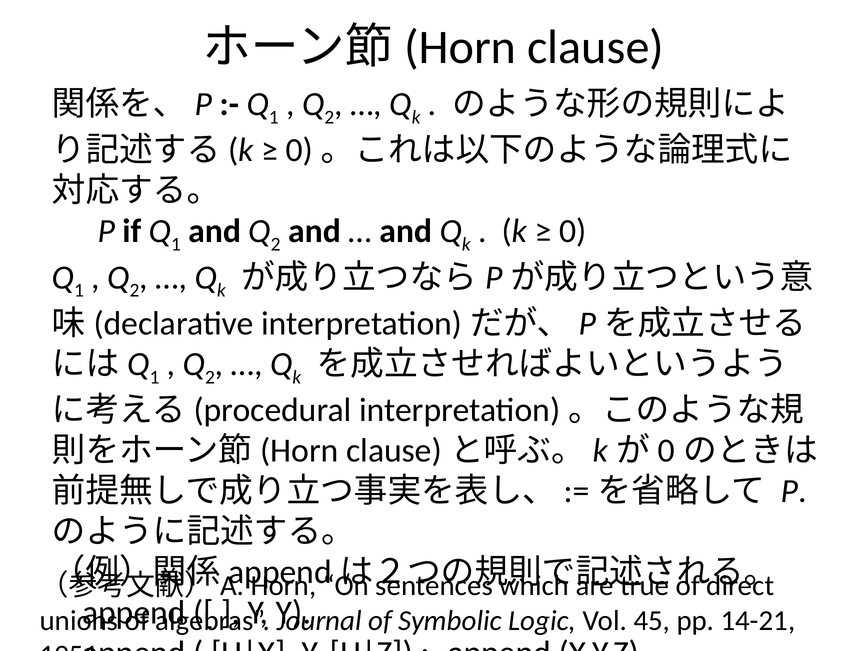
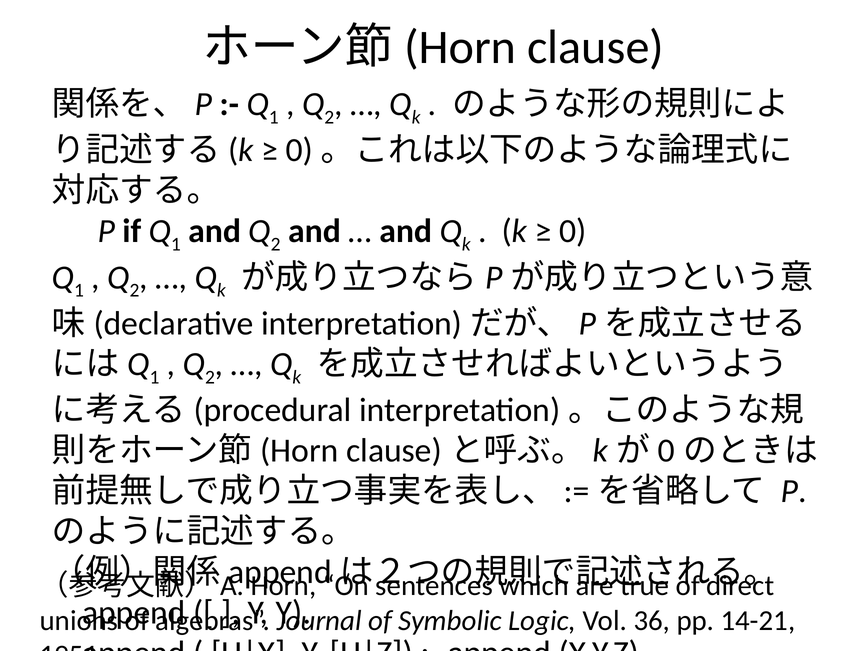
45: 45 -> 36 (652, 620)
